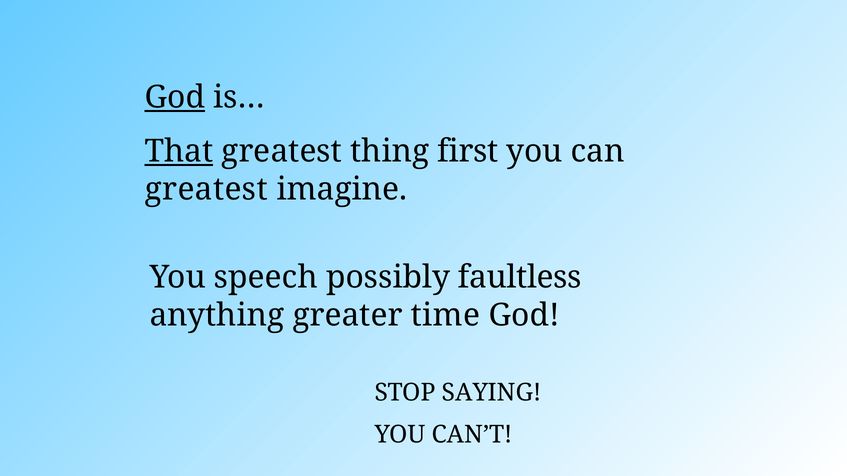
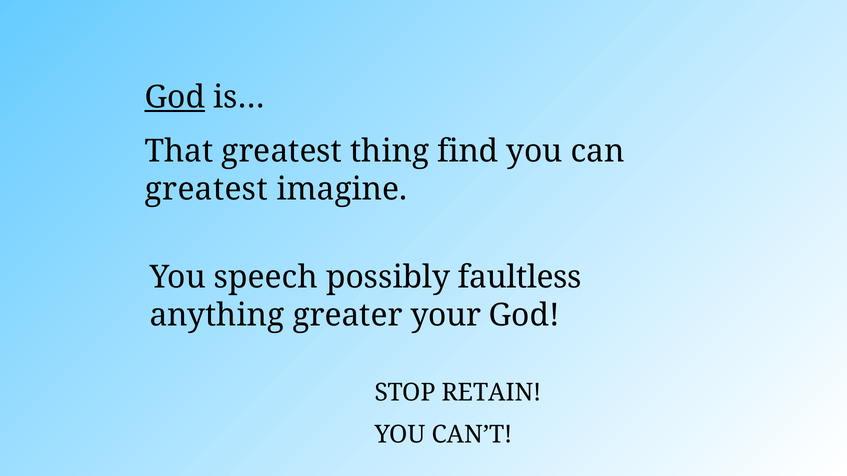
That underline: present -> none (179, 152)
first: first -> find (468, 152)
time: time -> your (446, 316)
SAYING: SAYING -> RETAIN (492, 393)
